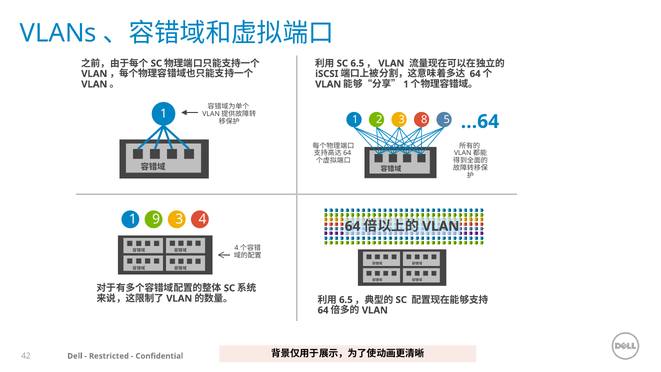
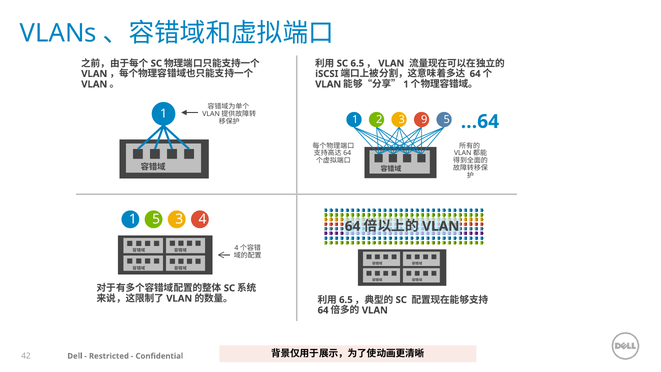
8: 8 -> 9 (424, 119)
1 9: 9 -> 5 (156, 219)
